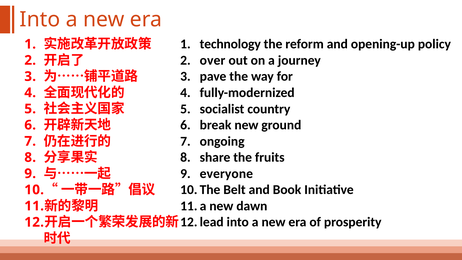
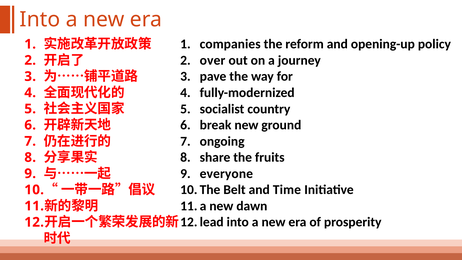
technology: technology -> companies (230, 44)
Book: Book -> Time (287, 190)
